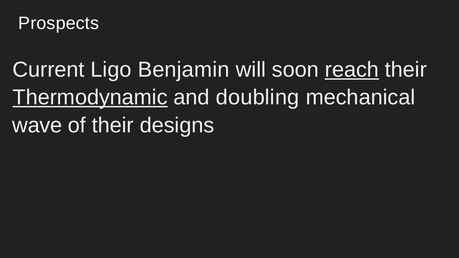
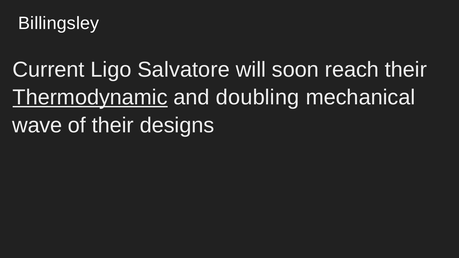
Prospects: Prospects -> Billingsley (59, 23)
Benjamin: Benjamin -> Salvatore (184, 70)
reach underline: present -> none (352, 70)
